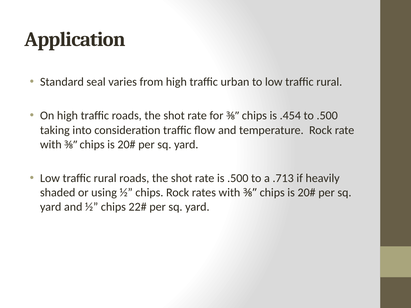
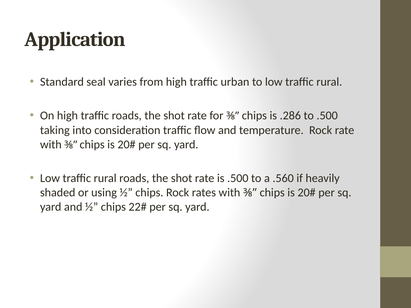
.454: .454 -> .286 (290, 116)
.713: .713 -> .560 (283, 178)
